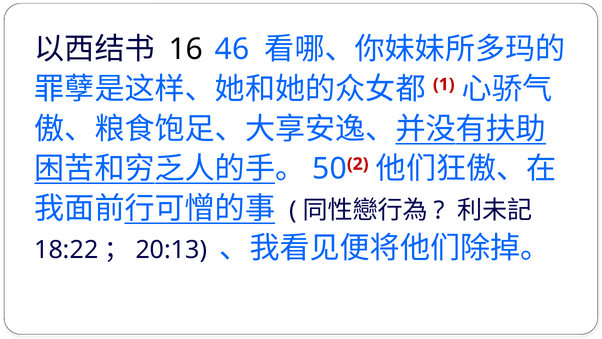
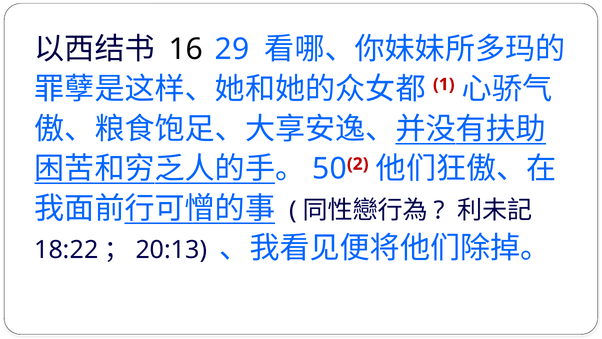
46: 46 -> 29 (232, 49)
